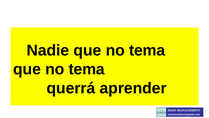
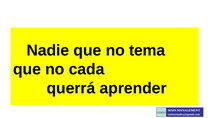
tema: tema -> cada (87, 69)
